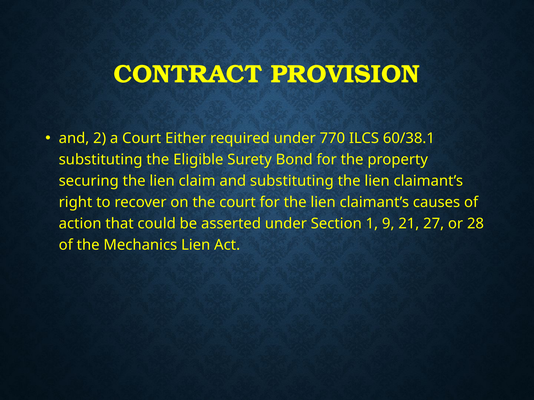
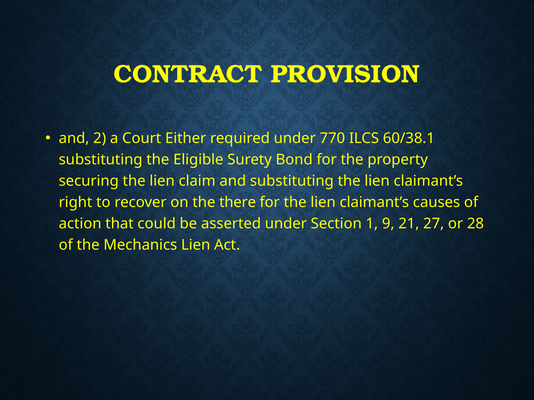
the court: court -> there (238, 203)
